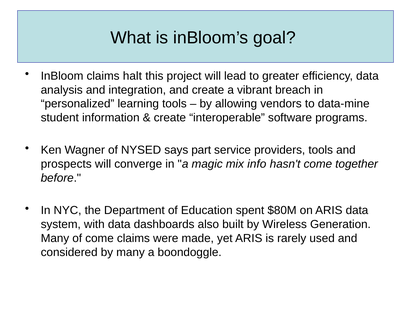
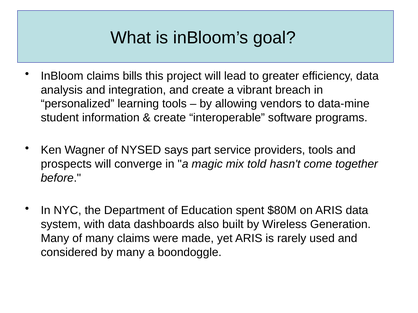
halt: halt -> bills (132, 76)
info: info -> told (257, 164)
of come: come -> many (100, 239)
